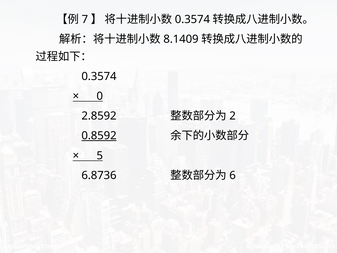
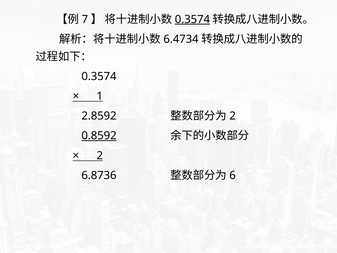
0.3574 underline: none -> present (192, 19)
8.1409: 8.1409 -> 6.4734 (181, 39)
0: 0 -> 1 (100, 96)
5: 5 -> 2 (100, 155)
